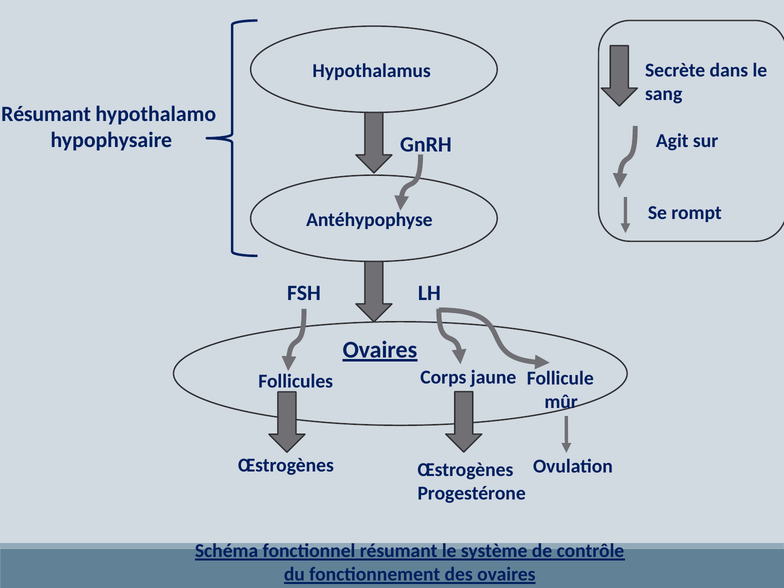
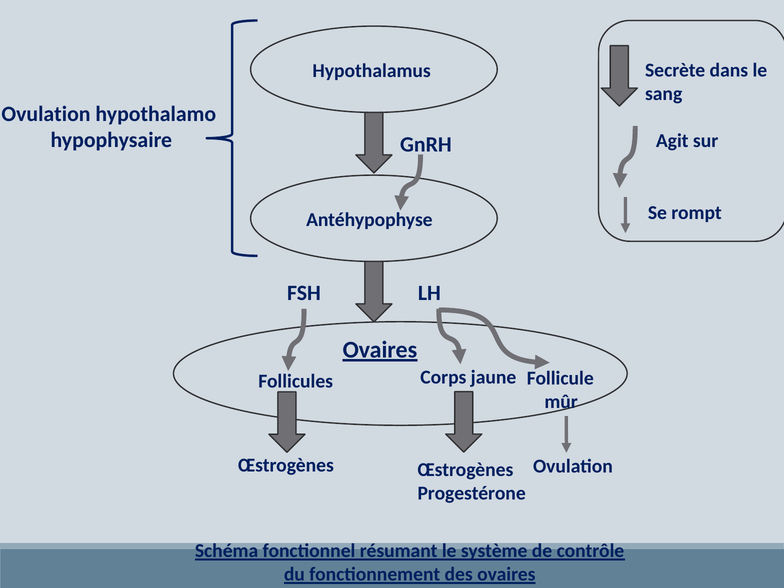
Résumant: Résumant -> Ovulation (46, 114)
